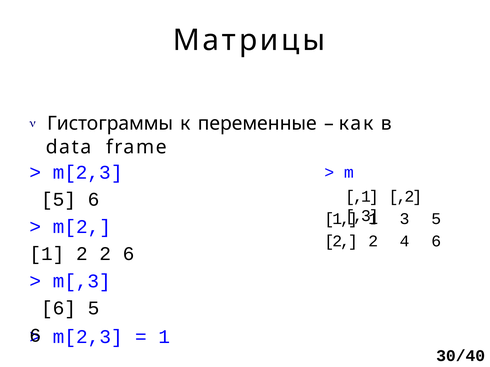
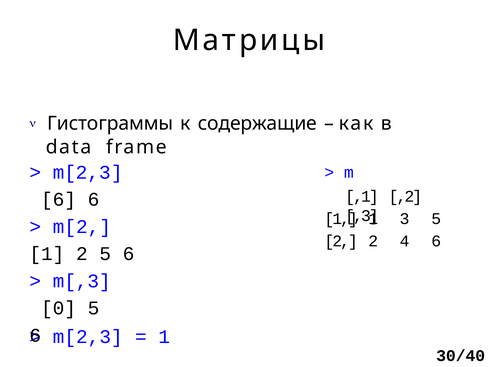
переменные: переменные -> содержащие (257, 124)
5: 5 -> 6 (59, 200)
1 2 2: 2 -> 5 (105, 254)
6: 6 -> 0 (59, 309)
